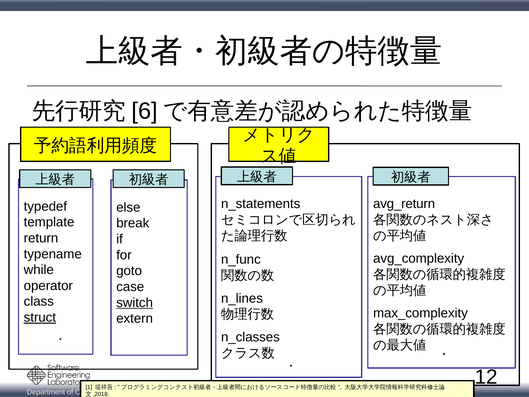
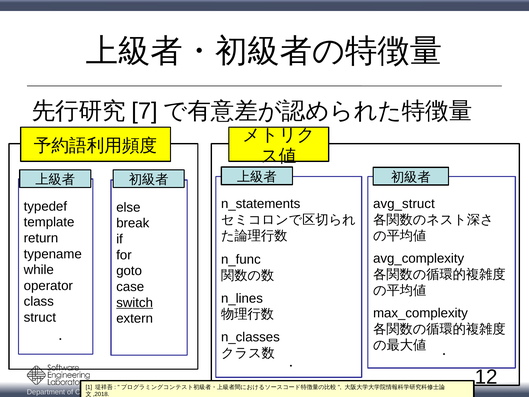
6: 6 -> 7 (145, 111)
avg_return: avg_return -> avg_struct (404, 204)
struct underline: present -> none (40, 317)
